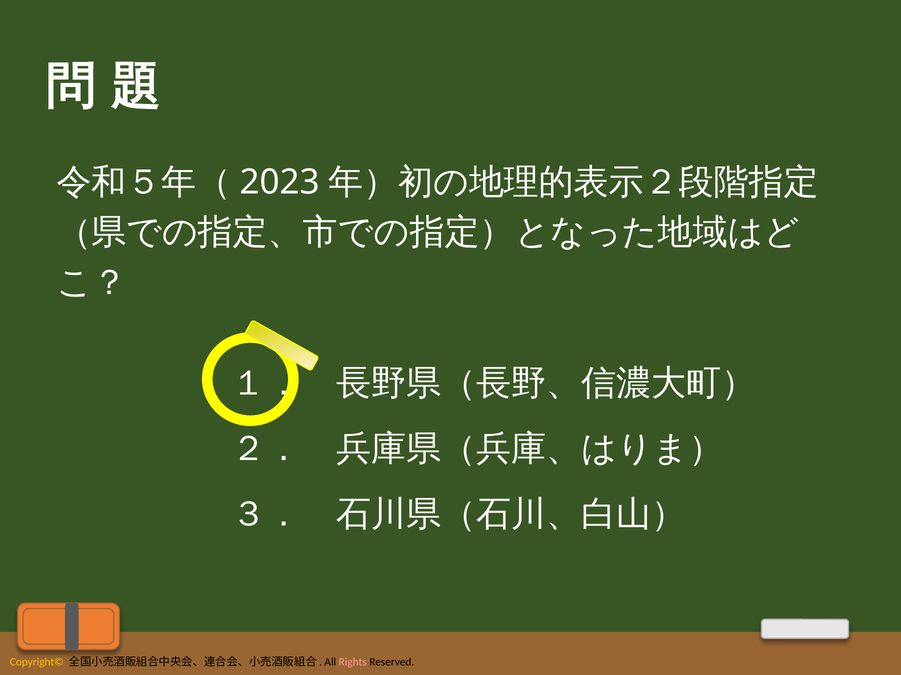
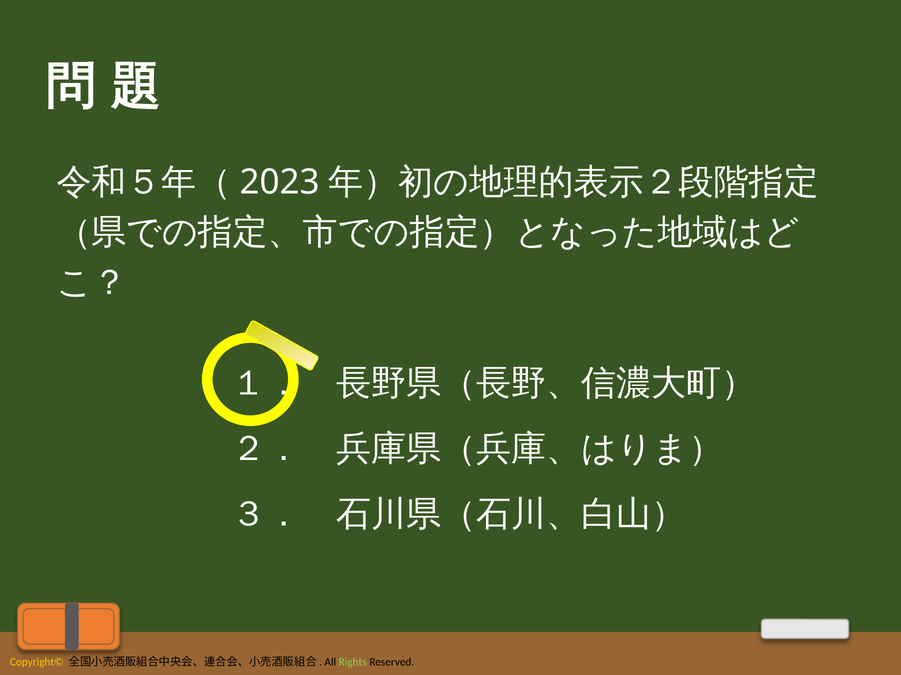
Rights colour: pink -> light green (353, 663)
